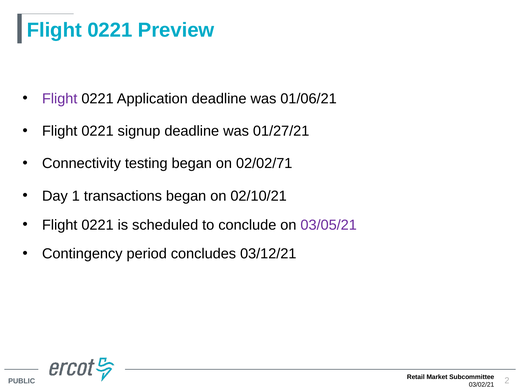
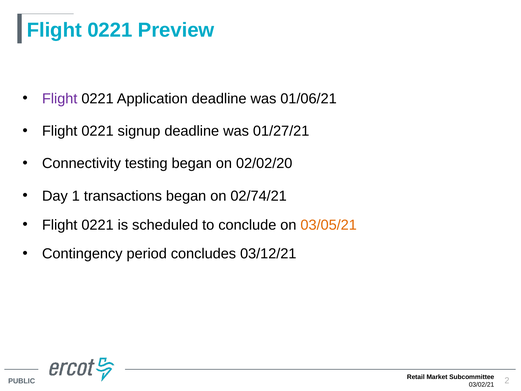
02/02/71: 02/02/71 -> 02/02/20 (264, 163)
02/10/21: 02/10/21 -> 02/74/21 (259, 196)
03/05/21 colour: purple -> orange (329, 225)
